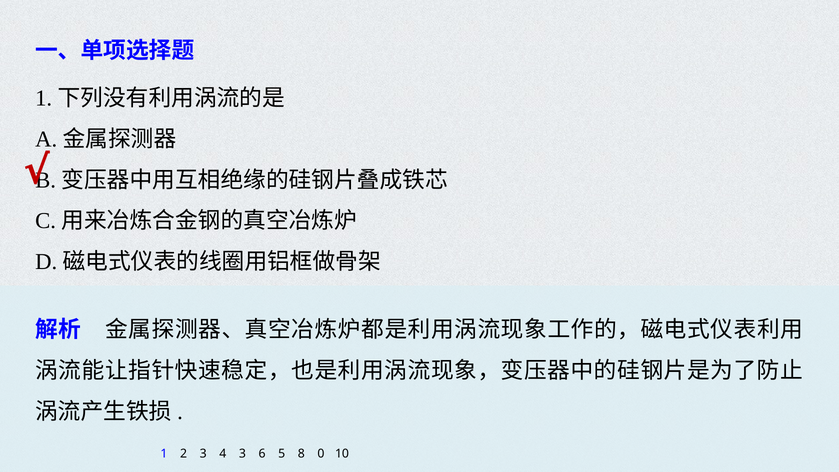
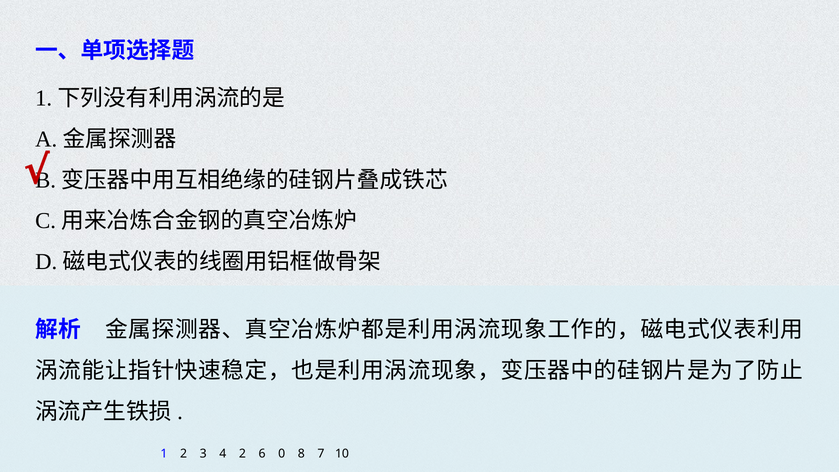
4 3: 3 -> 2 (242, 454)
5: 5 -> 0 (282, 454)
0: 0 -> 7 (321, 454)
